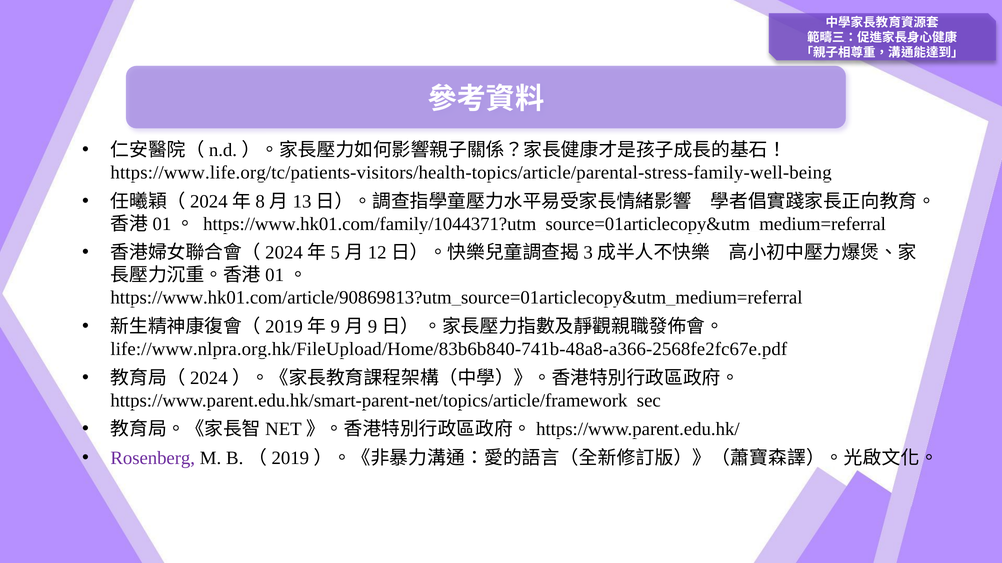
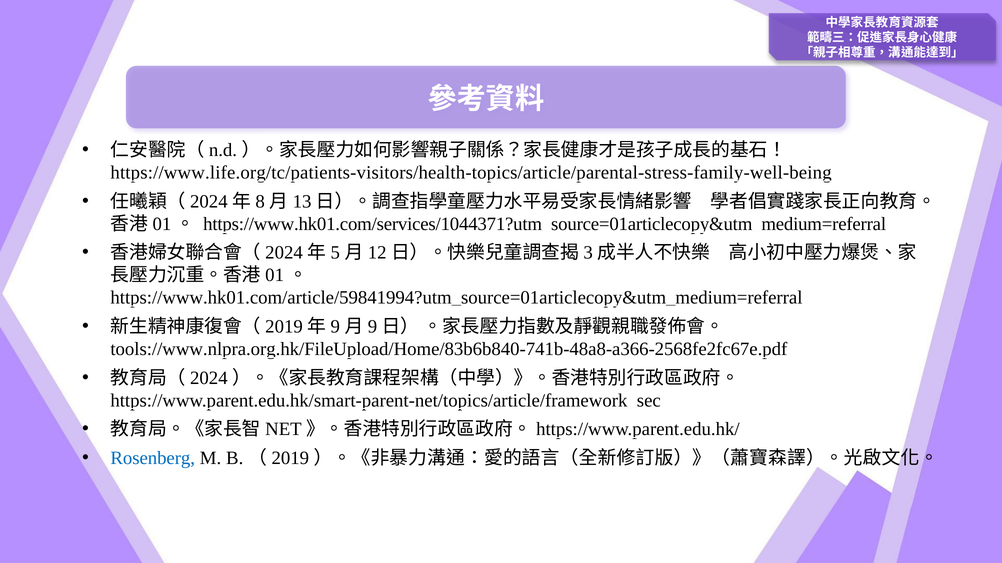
https://www.hk01.com/family/1044371?utm_source=01articlecopy&utm_medium=referral: https://www.hk01.com/family/1044371?utm_source=01articlecopy&utm_medium=referral -> https://www.hk01.com/services/1044371?utm_source=01articlecopy&utm_medium=referral (545, 224)
https://www.hk01.com/article/90869813?utm_source=01articlecopy&utm_medium=referral: https://www.hk01.com/article/90869813?utm_source=01articlecopy&utm_medium=referral -> https://www.hk01.com/article/59841994?utm_source=01articlecopy&utm_medium=referral (456, 298)
life://www.nlpra.org.hk/FileUpload/Home/83b6b840-741b-48a8-a366-2568fe2fc67e.pdf: life://www.nlpra.org.hk/FileUpload/Home/83b6b840-741b-48a8-a366-2568fe2fc67e.pdf -> tools://www.nlpra.org.hk/FileUpload/Home/83b6b840-741b-48a8-a366-2568fe2fc67e.pdf (449, 349)
Rosenberg colour: purple -> blue (153, 458)
